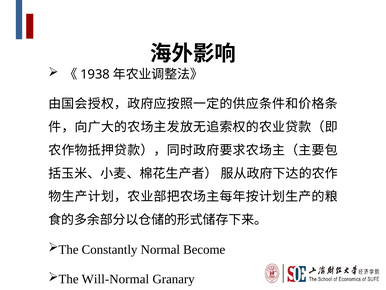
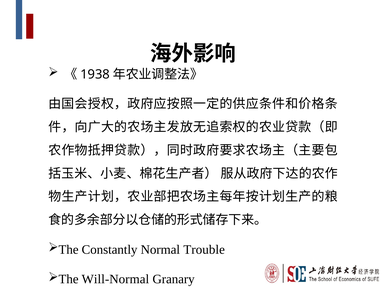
Become: Become -> Trouble (204, 249)
